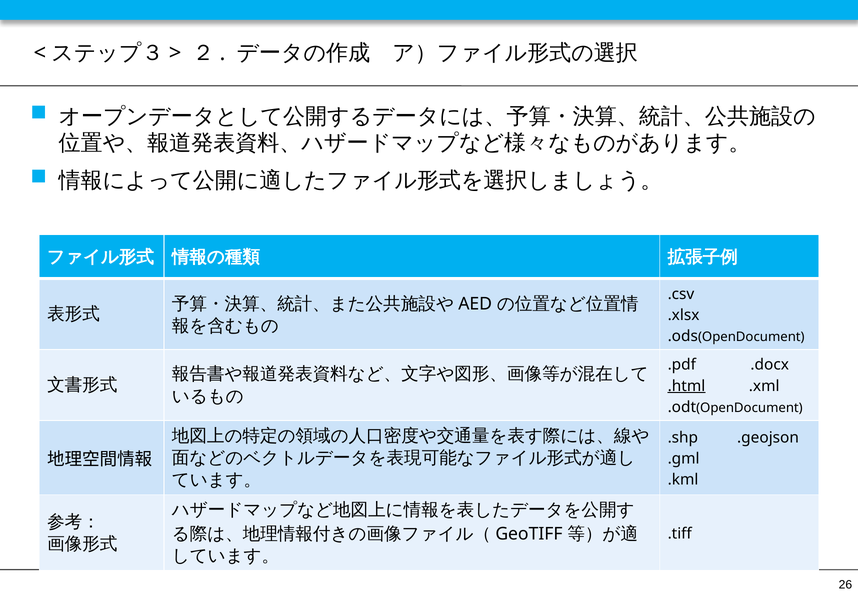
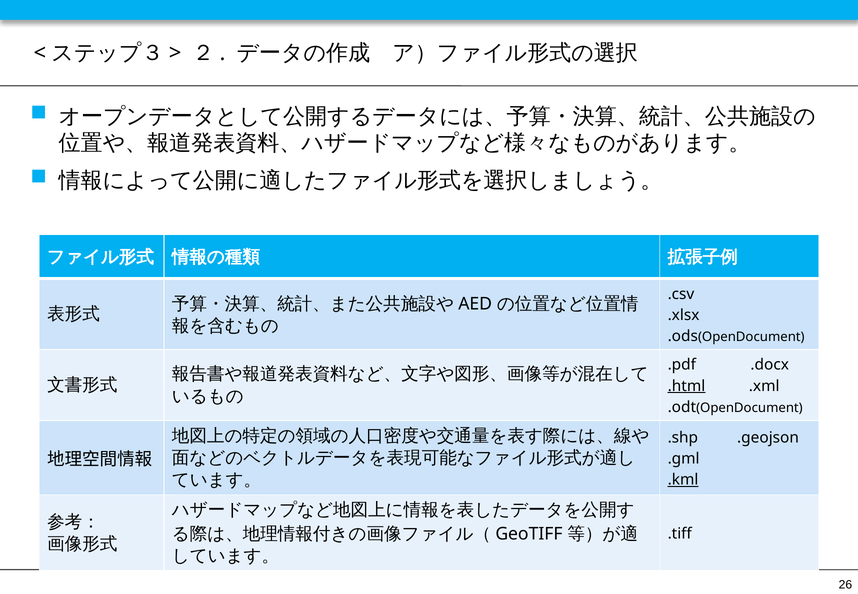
.kml underline: none -> present (683, 480)
